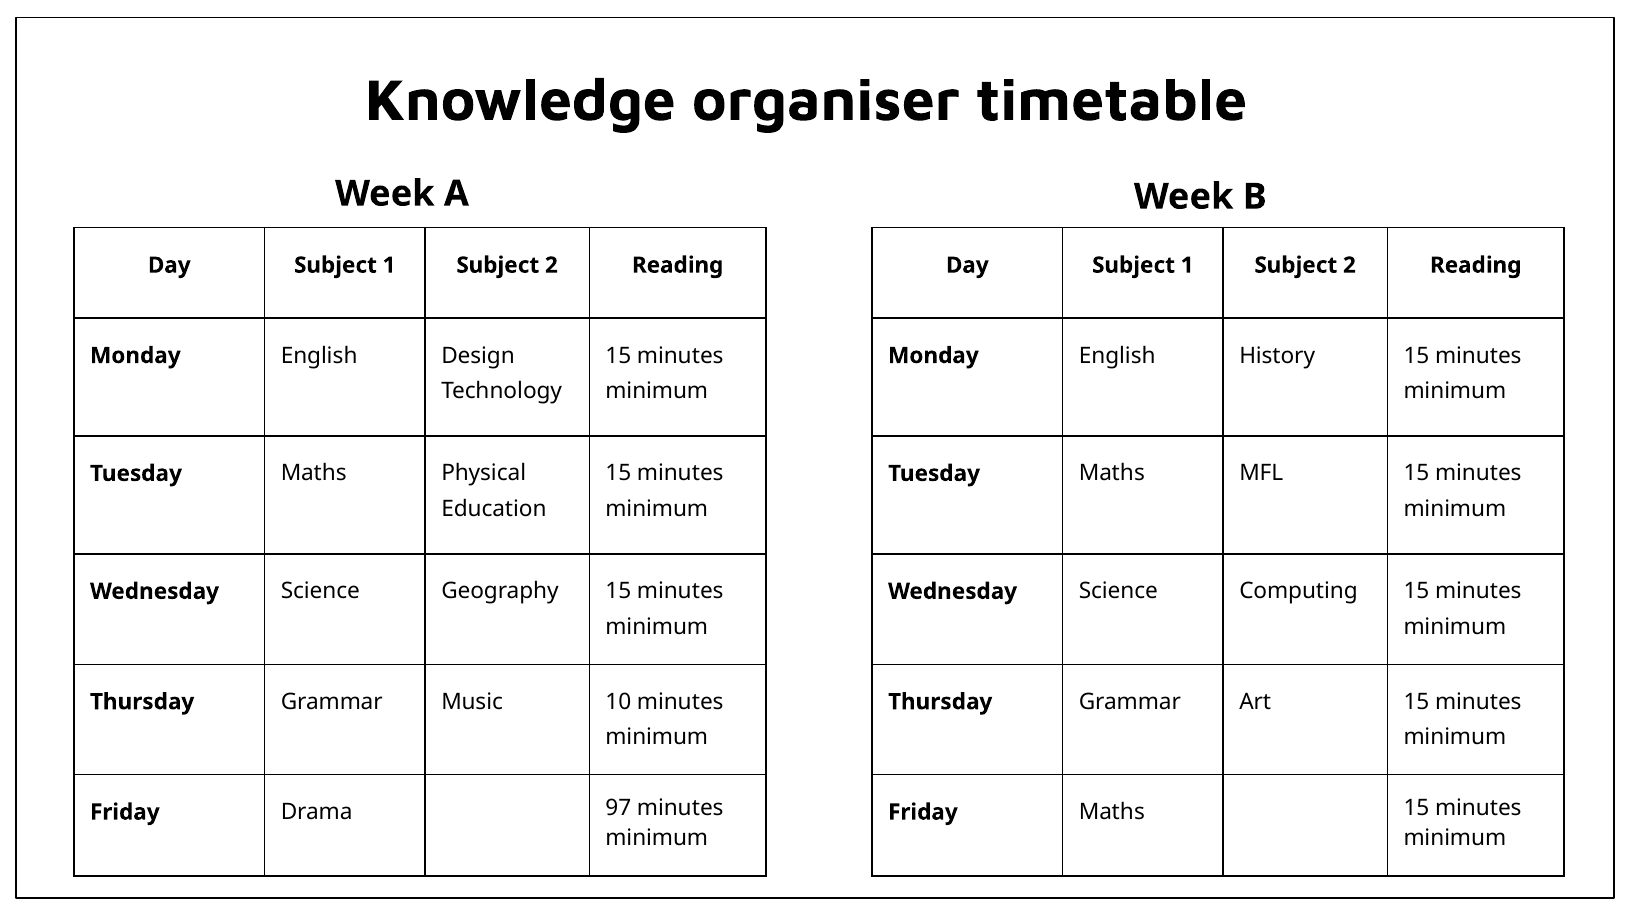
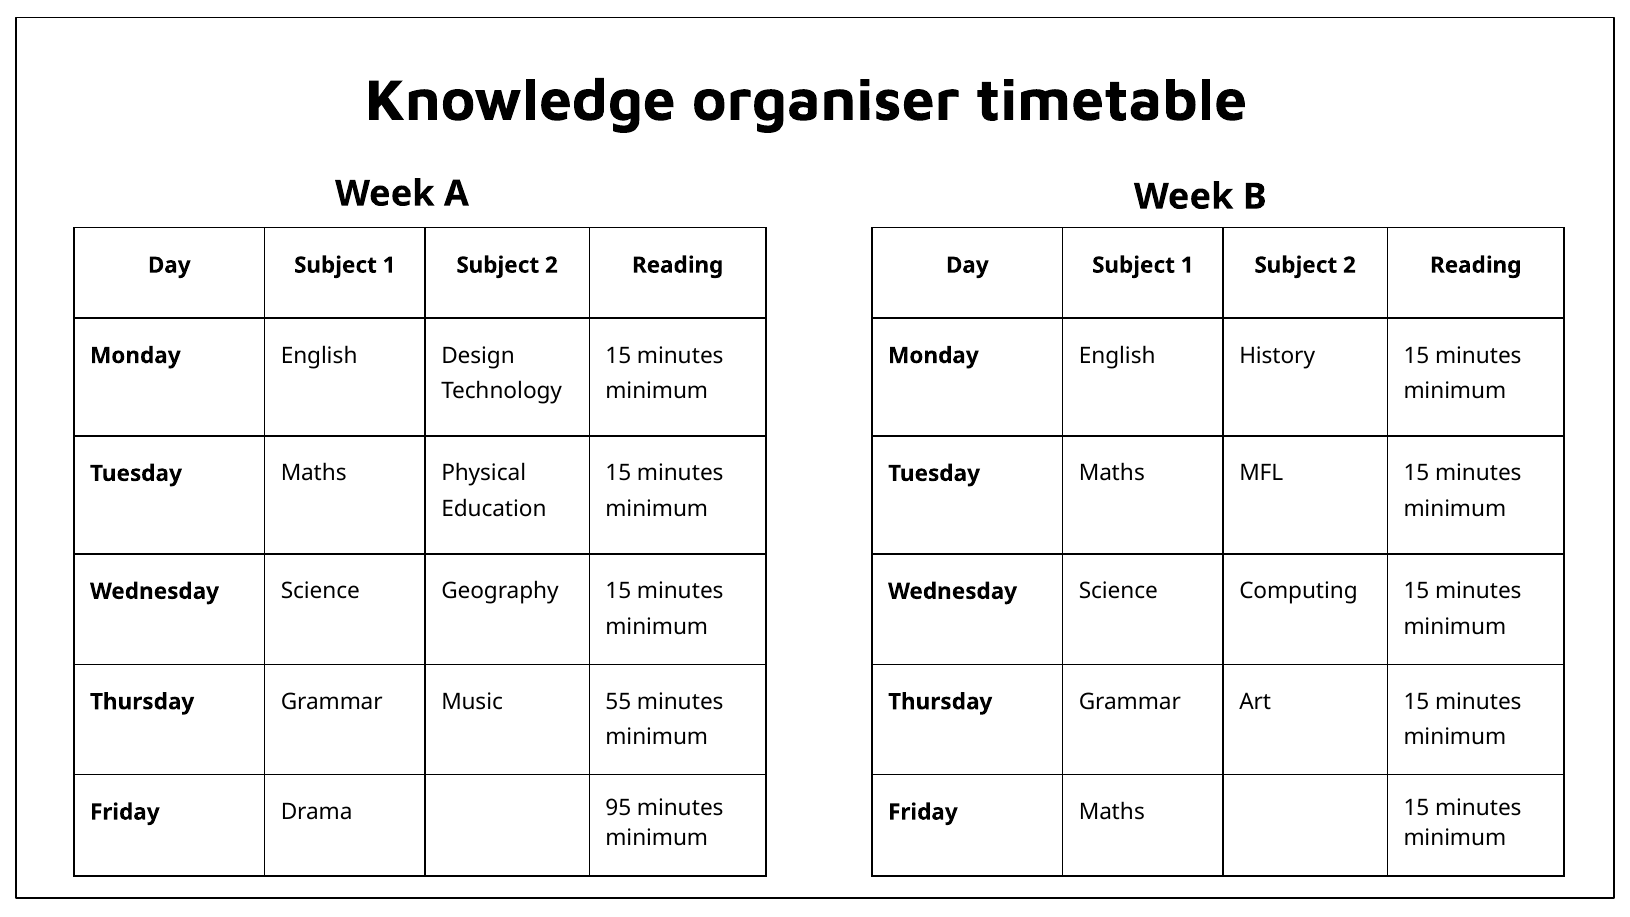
10: 10 -> 55 (618, 702)
97: 97 -> 95 (618, 808)
